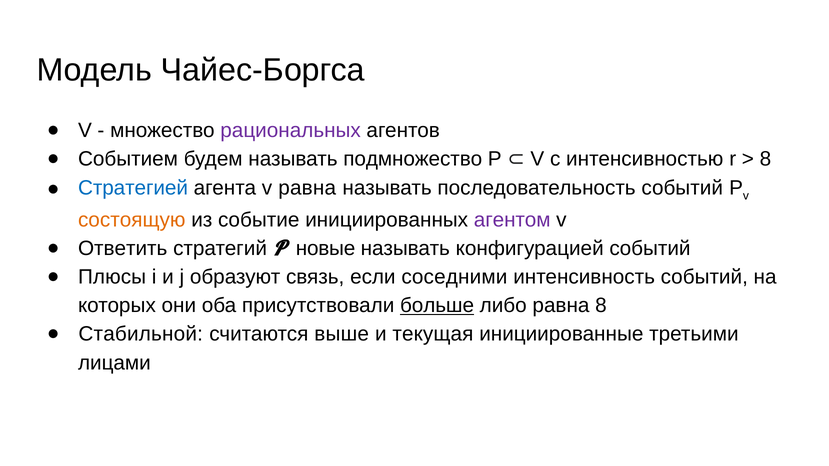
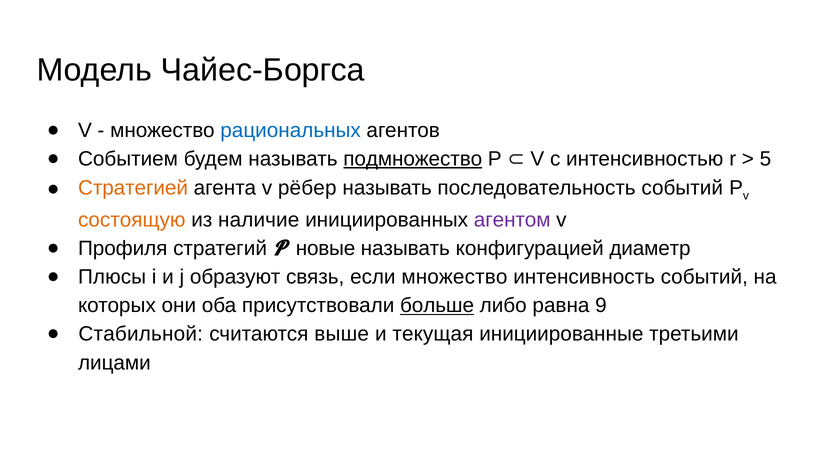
рациональных colour: purple -> blue (291, 130)
подмножество underline: none -> present (413, 159)
8: 8 -> 5 (765, 159)
Стратегией colour: blue -> orange (133, 188)
v равна: равна -> рёбер (307, 188)
событие: событие -> наличие (259, 220)
Ответить: Ответить -> Профиля (123, 249)
конфигурацией событий: событий -> диаметр (650, 249)
если соседними: соседними -> множество (454, 277)
равна 8: 8 -> 9 (601, 306)
